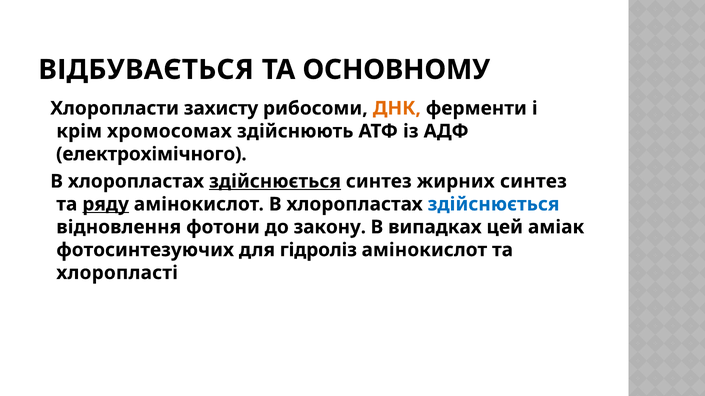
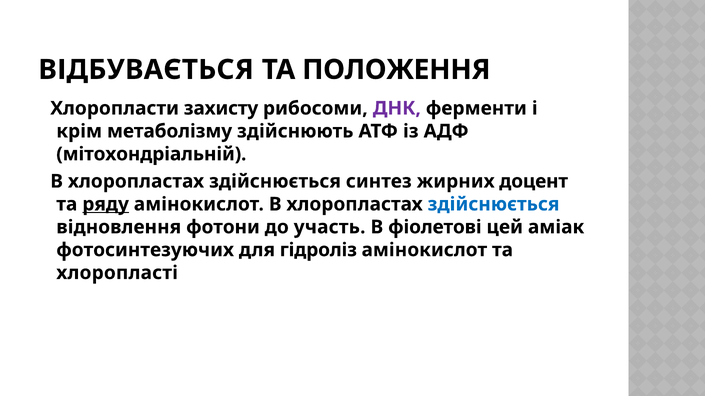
ОСНОВНОМУ: ОСНОВНОМУ -> ПОЛОЖЕННЯ (396, 70)
ДНК colour: orange -> purple (397, 108)
хромосомах: хромосомах -> метаболізму (170, 131)
електрохімічного: електрохімічного -> мітохондріальній (151, 154)
здійснюється underline: present -> none (275, 182)
жирних синтез: синтез -> доцент (534, 182)
закону: закону -> участь (330, 227)
випадках: випадках -> фіолетові (435, 227)
